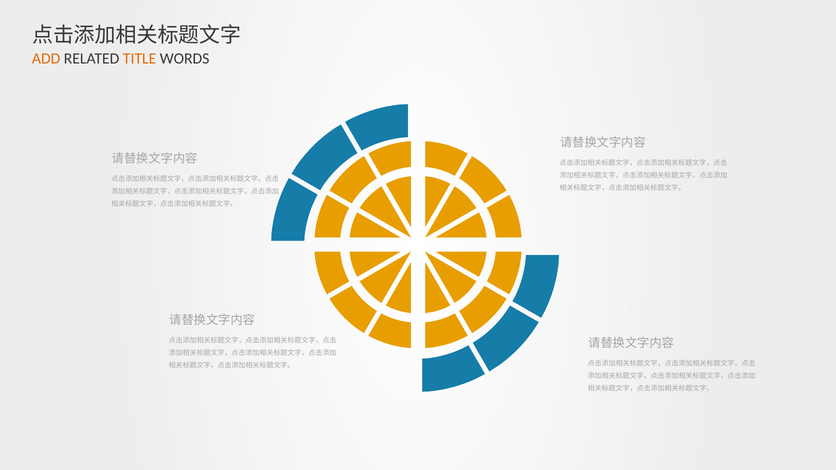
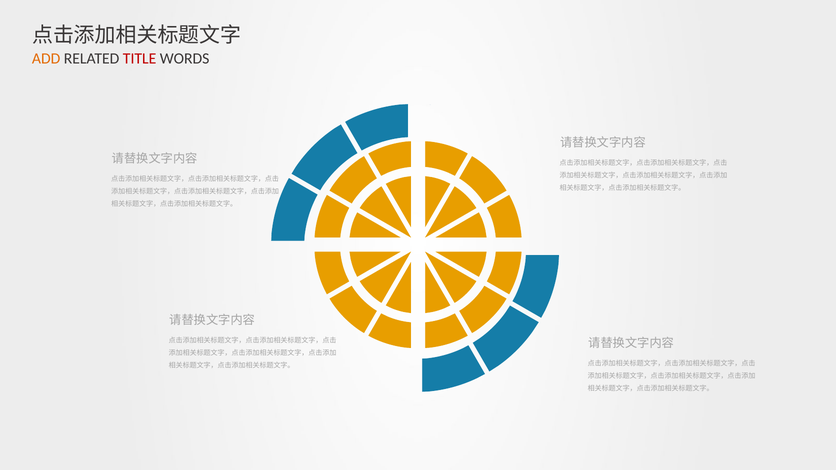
TITLE colour: orange -> red (140, 59)
